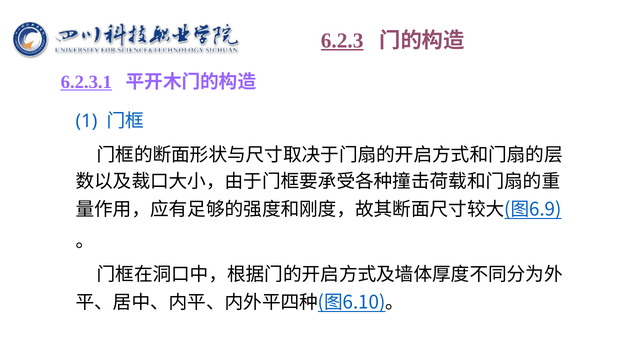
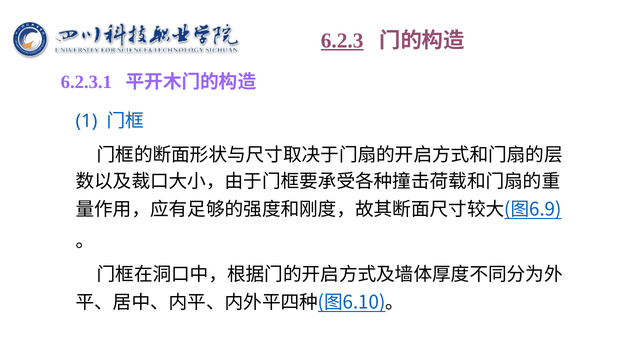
6.2.3.1 underline: present -> none (86, 82)
